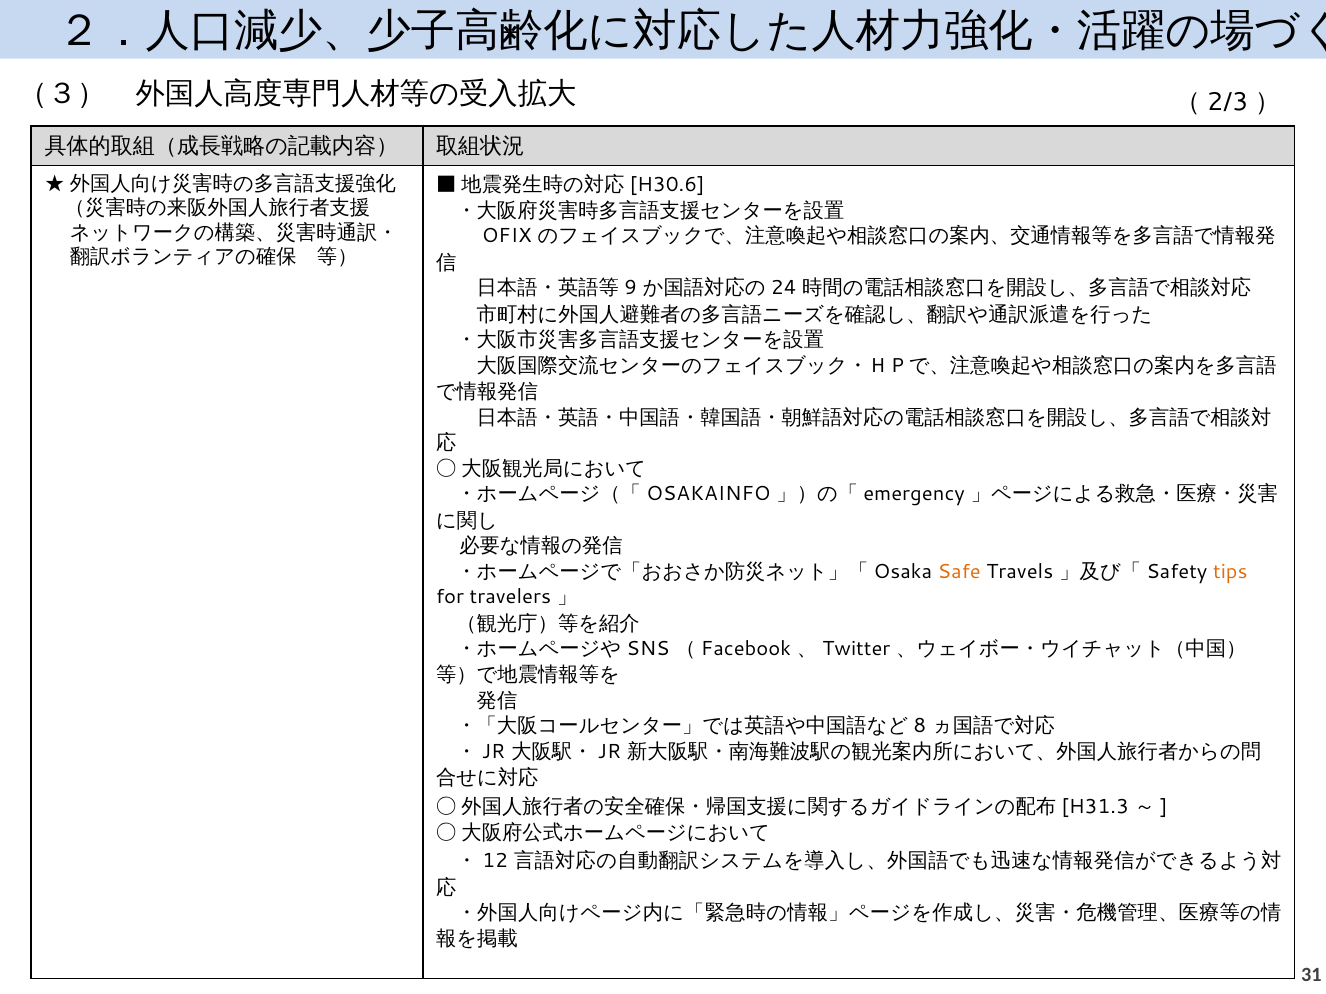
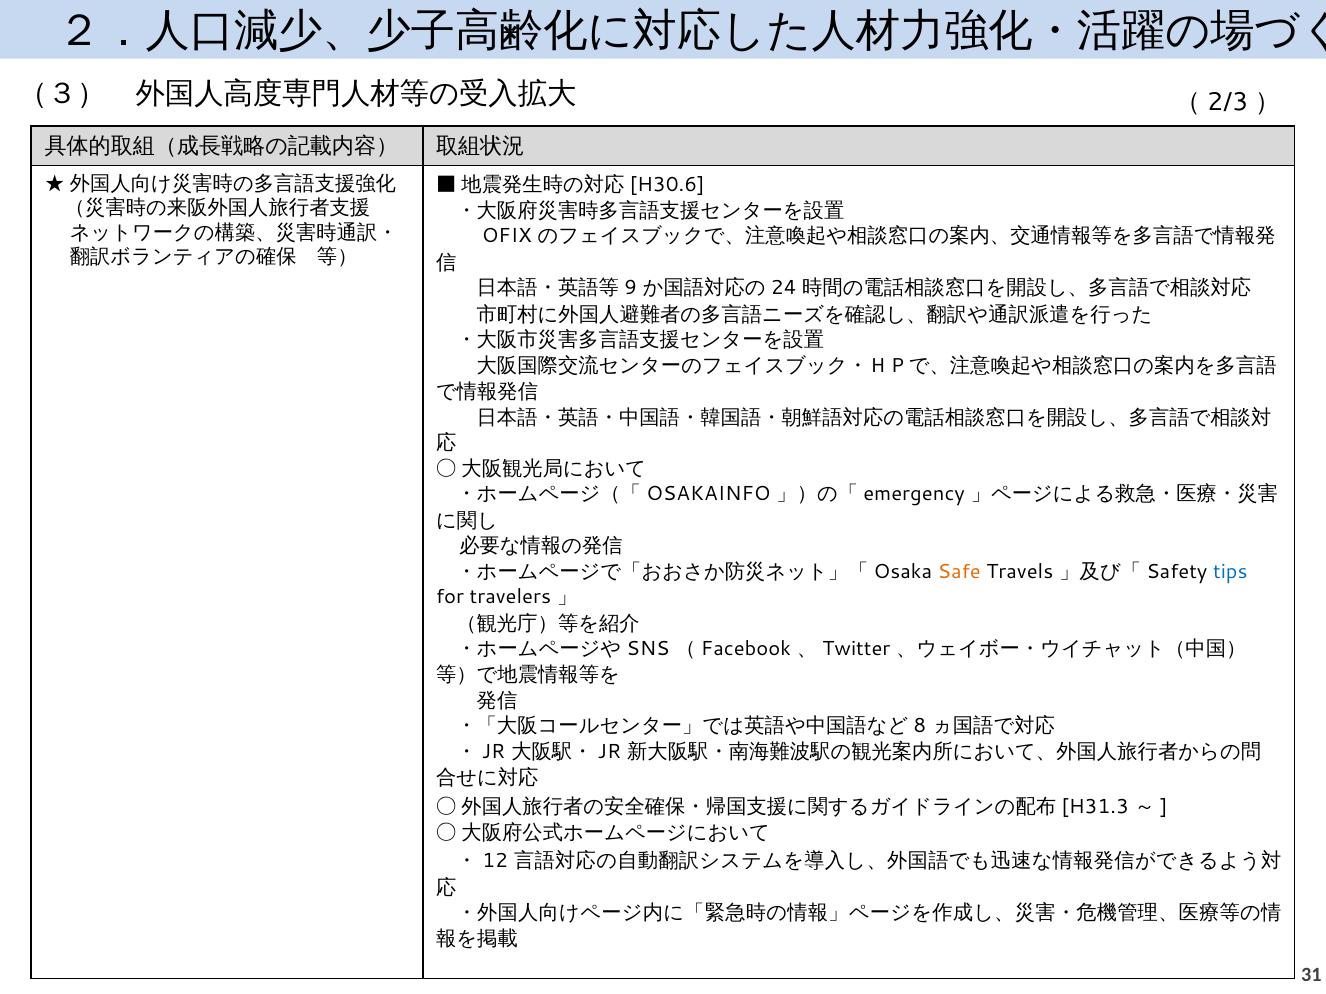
tips colour: orange -> blue (1230, 572)
